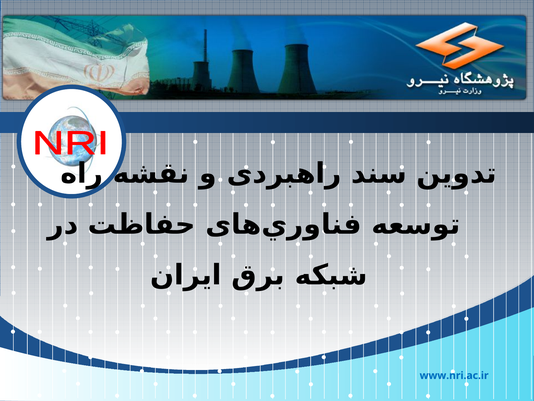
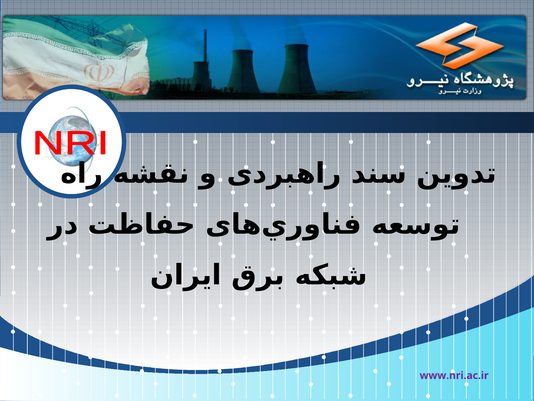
www.nri.ac.ir colour: blue -> purple (454, 375)
